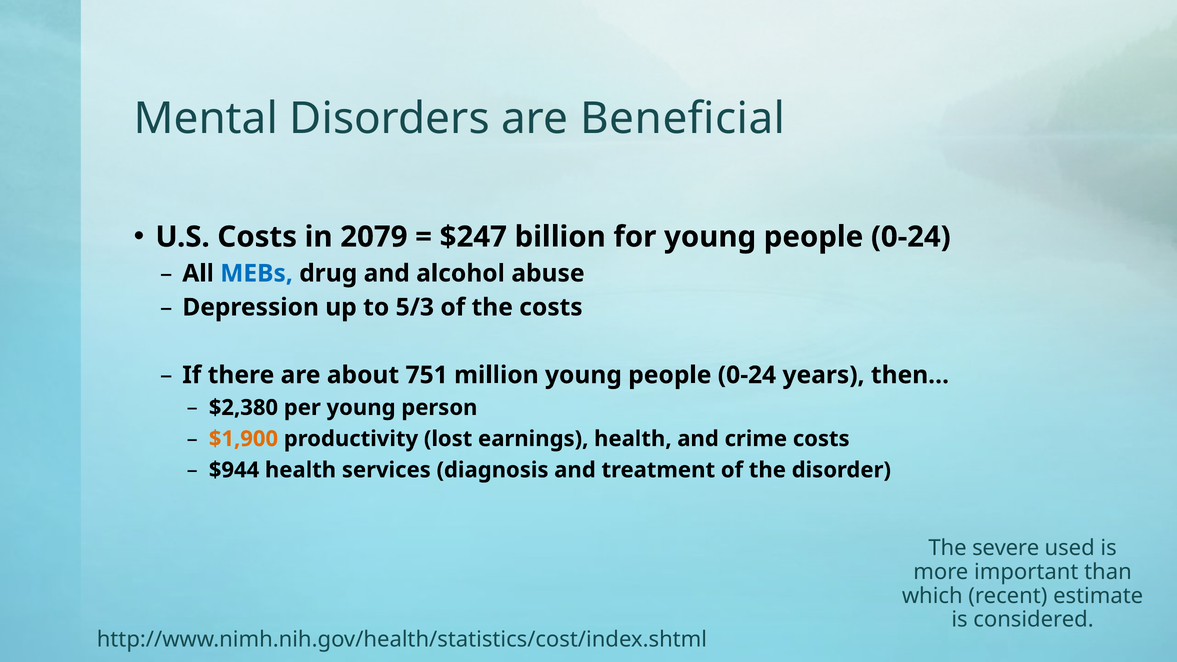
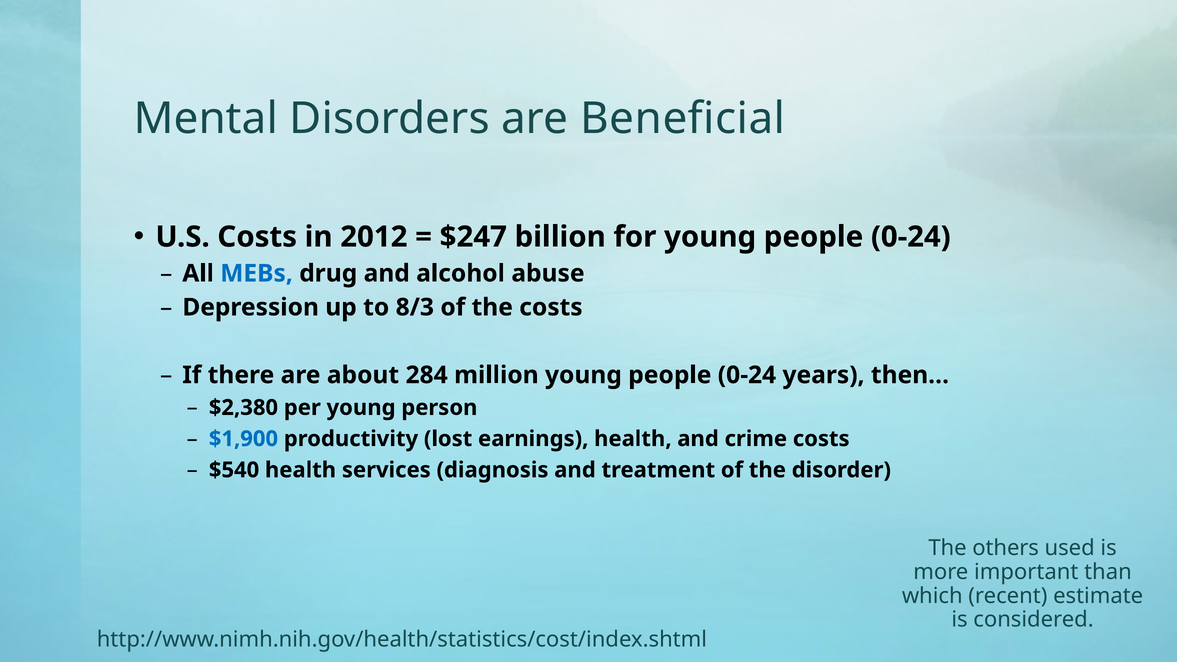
2079: 2079 -> 2012 (374, 237)
5/3: 5/3 -> 8/3 (415, 307)
751: 751 -> 284 (427, 375)
$1,900 colour: orange -> blue (243, 439)
$944: $944 -> $540 (234, 470)
severe: severe -> others (1006, 548)
